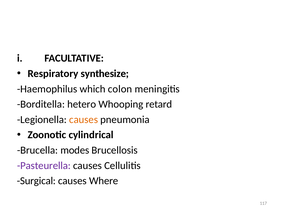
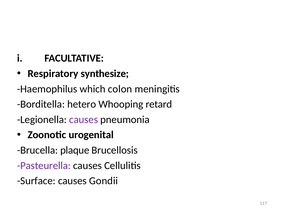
causes colour: orange -> purple (84, 120)
cylindrical: cylindrical -> urogenital (91, 135)
modes: modes -> plaque (75, 150)
Surgical: Surgical -> Surface (36, 181)
Where: Where -> Gondii (104, 181)
